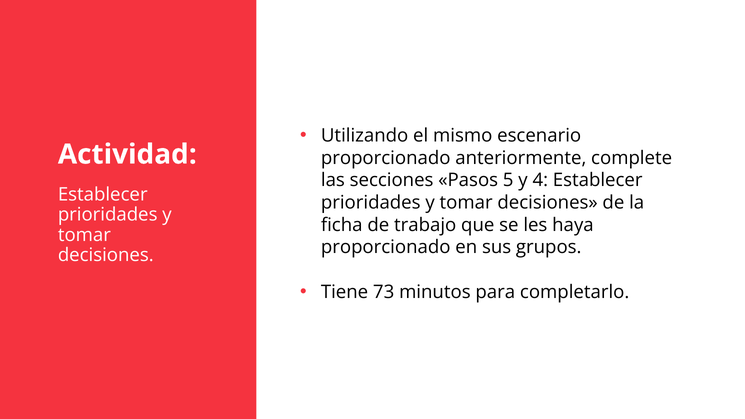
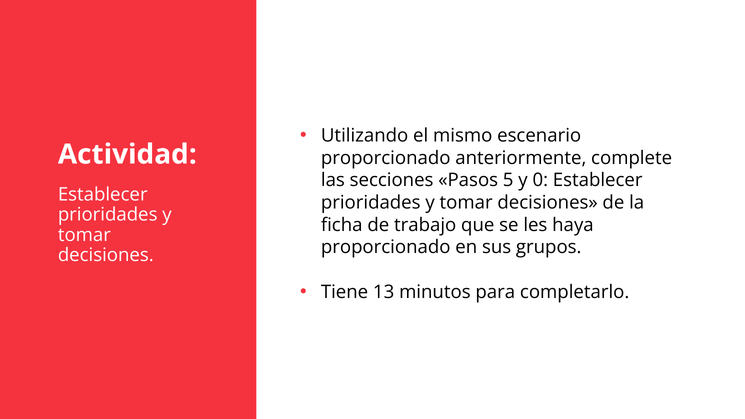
4: 4 -> 0 (540, 180)
73: 73 -> 13 (384, 292)
